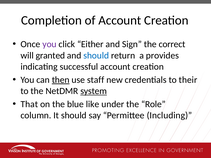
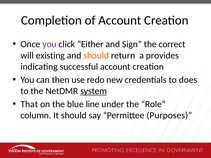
granted: granted -> existing (50, 56)
should colour: blue -> orange (96, 56)
then underline: present -> none (61, 80)
staff: staff -> redo (96, 80)
their: their -> does (188, 80)
like: like -> line (93, 104)
Including: Including -> Purposes (169, 116)
